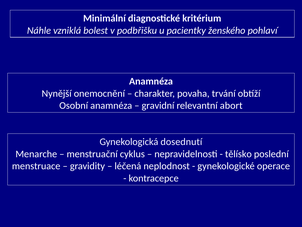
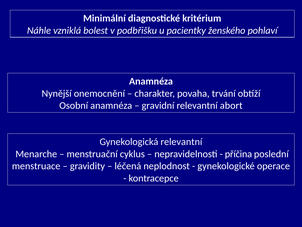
Gynekologická dosednutí: dosednutí -> relevantní (181, 142)
tělísko: tělísko -> příčina (238, 154)
